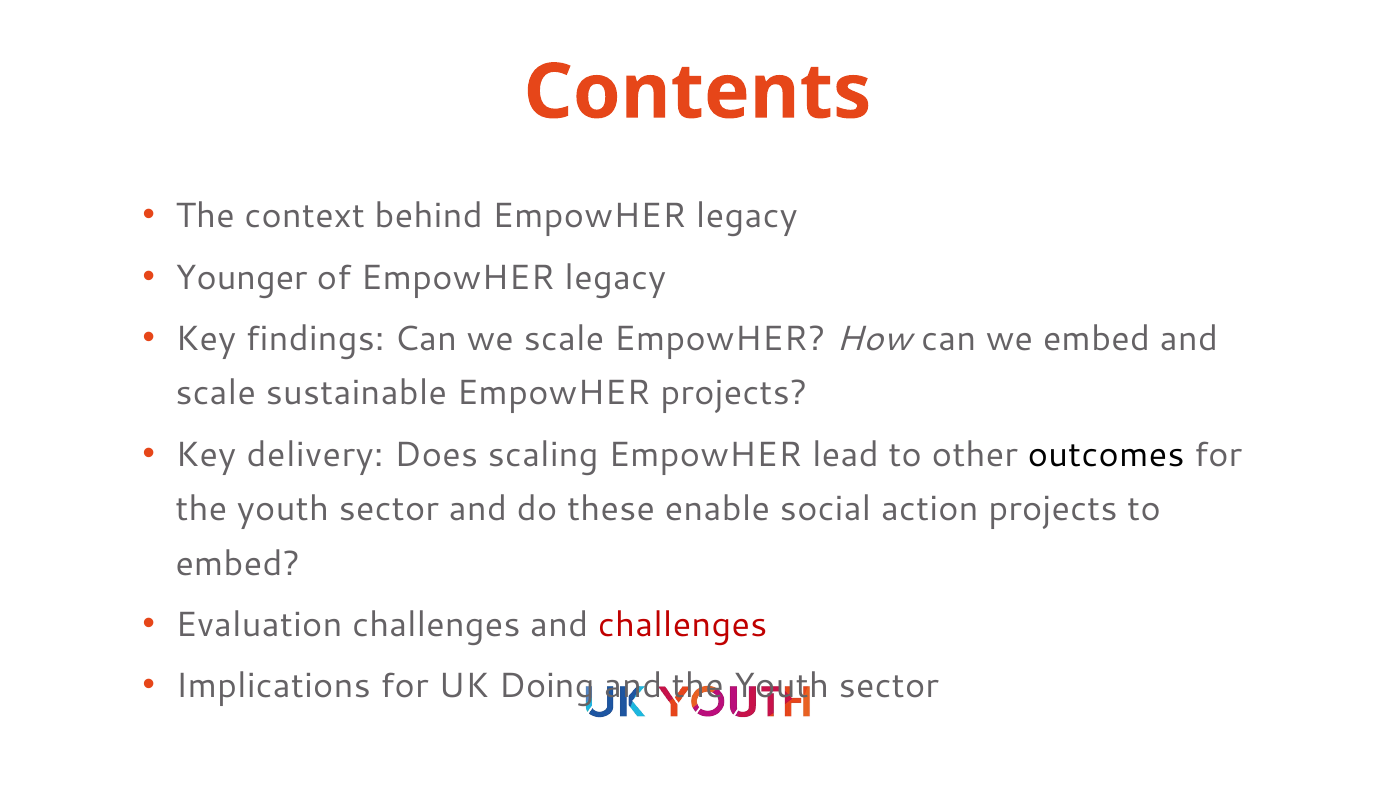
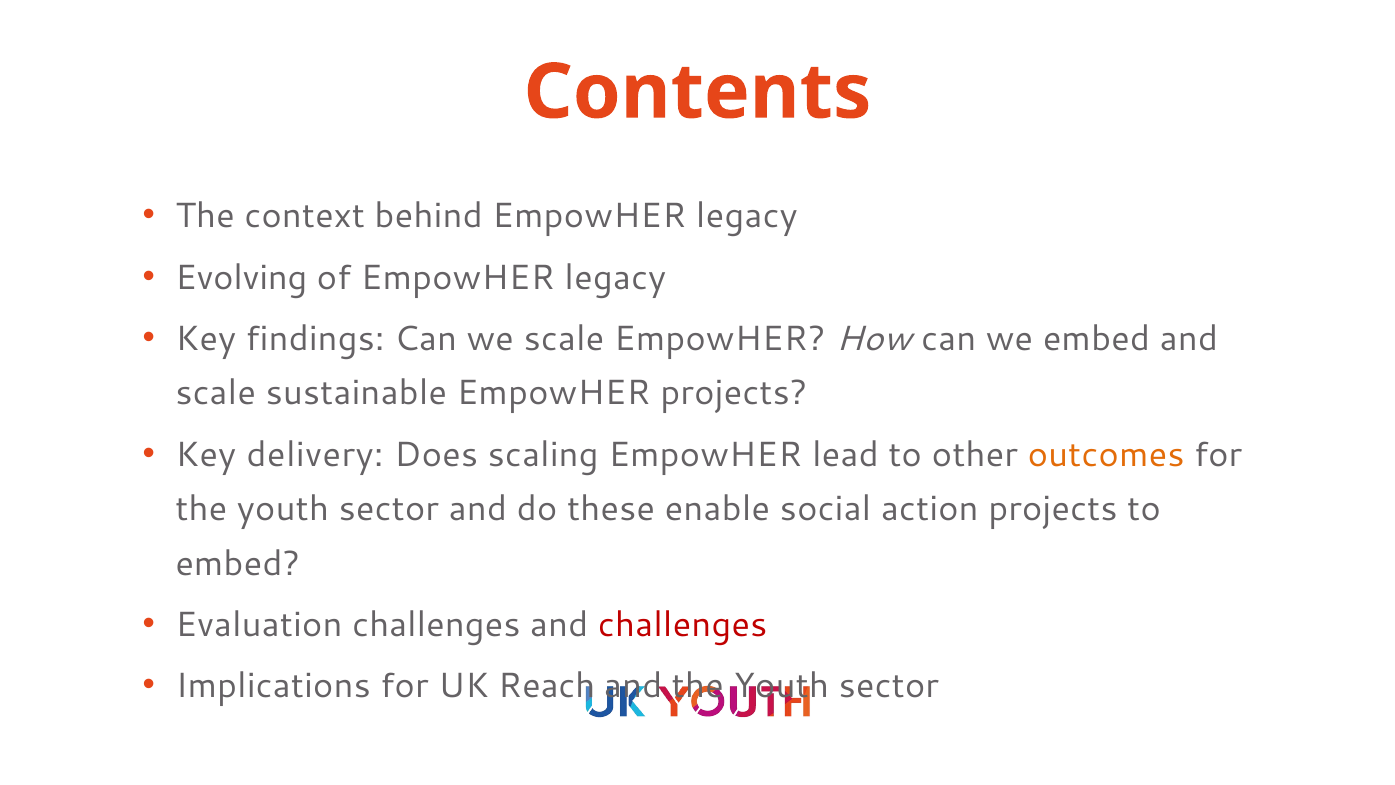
Younger: Younger -> Evolving (241, 278)
outcomes colour: black -> orange (1106, 455)
Doing: Doing -> Reach (547, 686)
